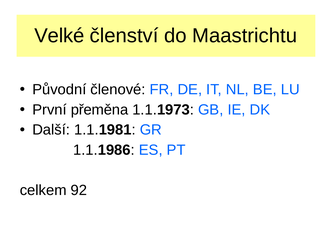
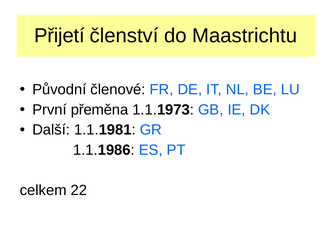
Velké: Velké -> Přijetí (59, 36)
92: 92 -> 22 (79, 190)
